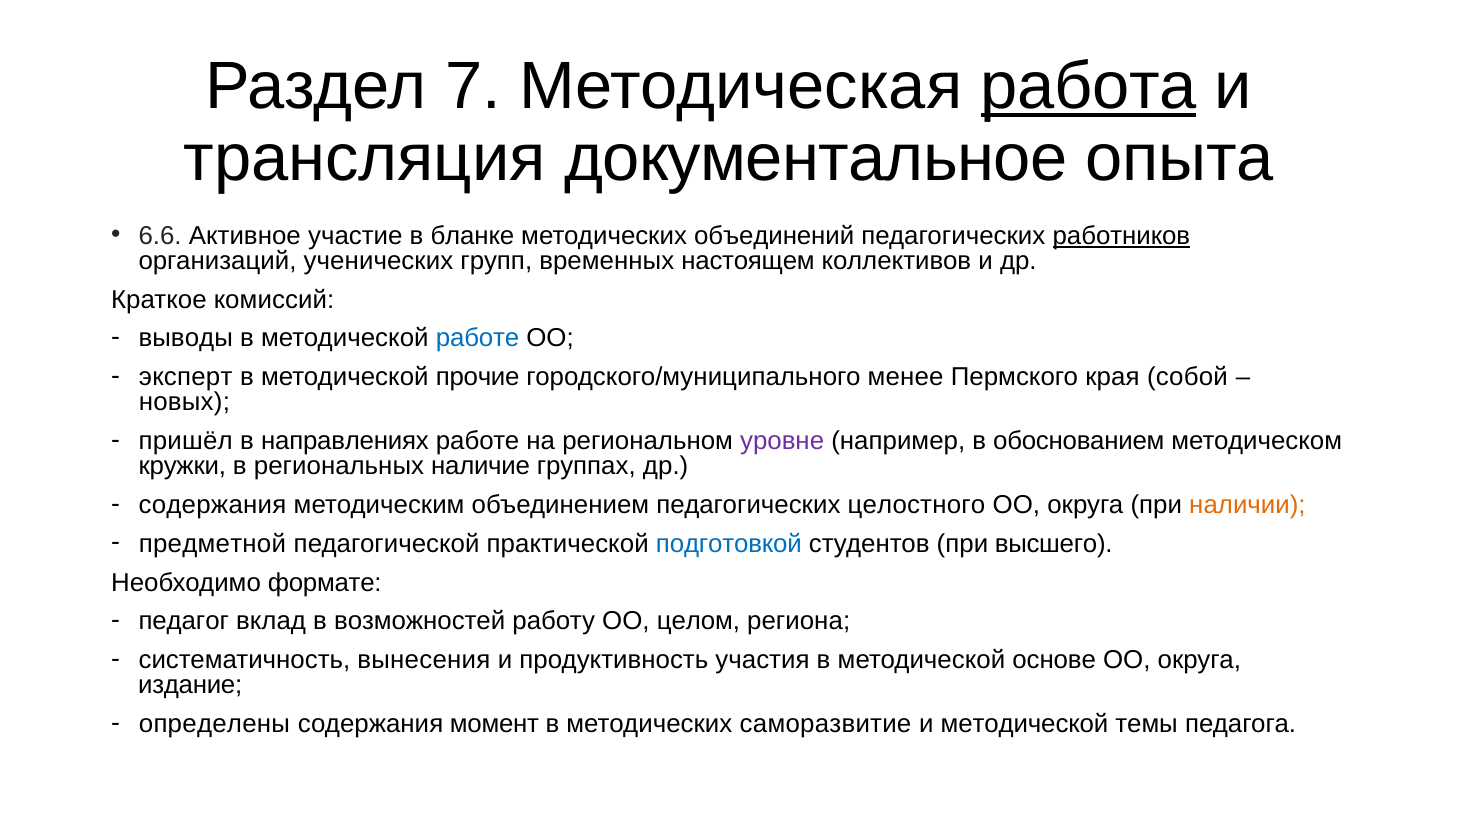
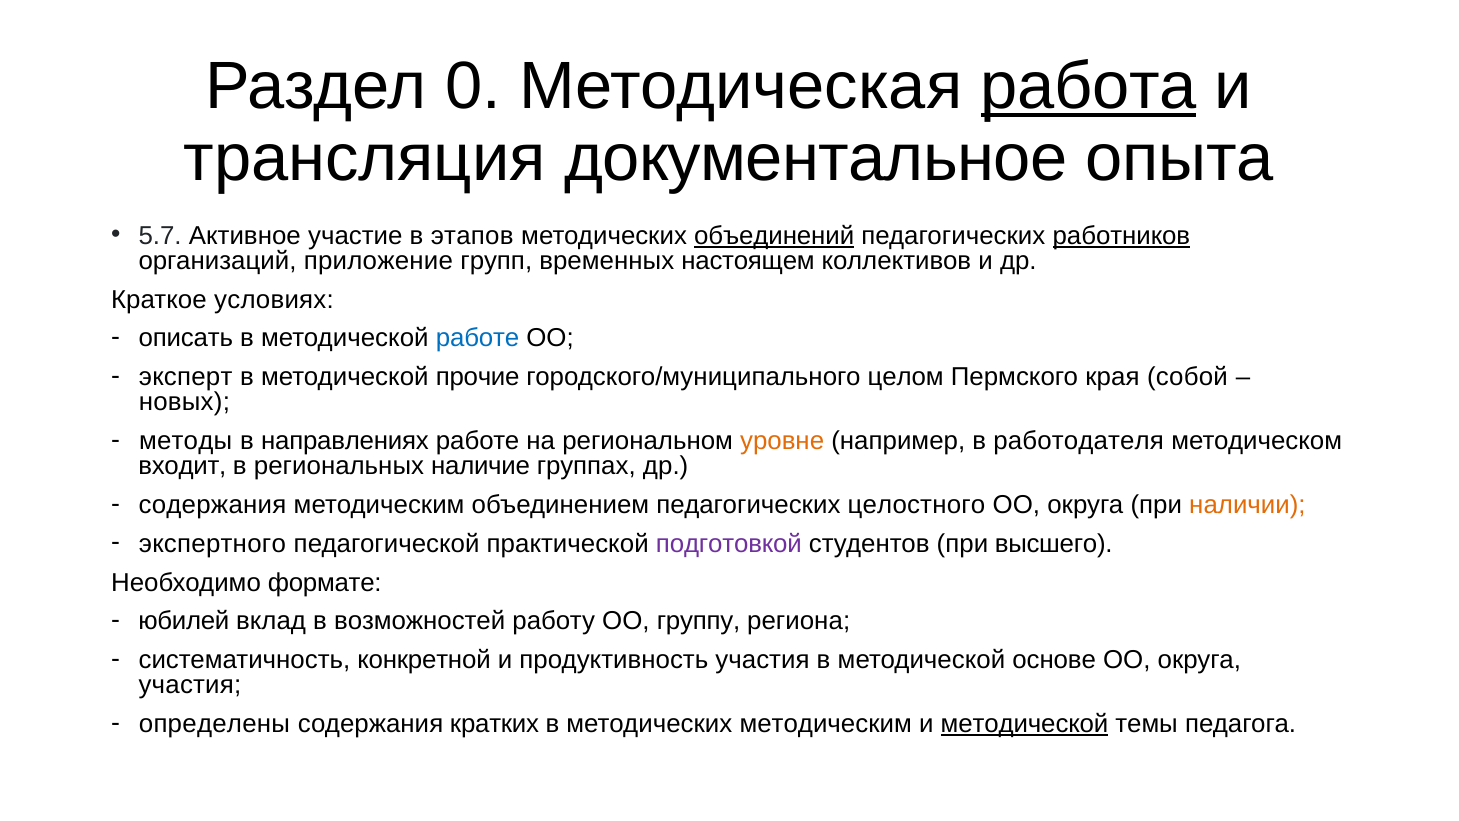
7: 7 -> 0 (473, 86)
6.6: 6.6 -> 5.7 (160, 236)
бланке: бланке -> этапов (472, 236)
объединений underline: none -> present (774, 236)
ученических: ученических -> приложение (378, 261)
комиссий: комиссий -> условиях (274, 299)
выводы: выводы -> описать (186, 338)
менее: менее -> целом (906, 377)
пришёл: пришёл -> методы (186, 441)
уровне colour: purple -> orange (782, 441)
обоснованием: обоснованием -> работодателя (1079, 441)
кружки: кружки -> входит (182, 466)
предметной: предметной -> экспертного (212, 544)
подготовкой colour: blue -> purple (729, 544)
педагог: педагог -> юбилей (184, 621)
целом: целом -> группу (698, 621)
вынесения: вынесения -> конкретной (424, 660)
издание: издание -> участия (190, 685)
момент: момент -> кратких (494, 724)
методических саморазвитие: саморазвитие -> методическим (826, 724)
методической underline: none -> present (1024, 724)
